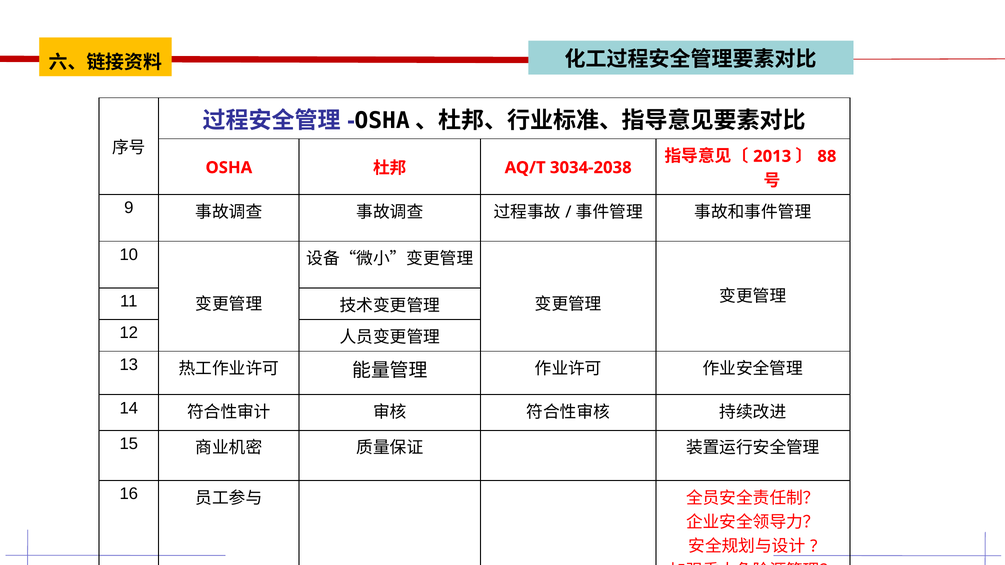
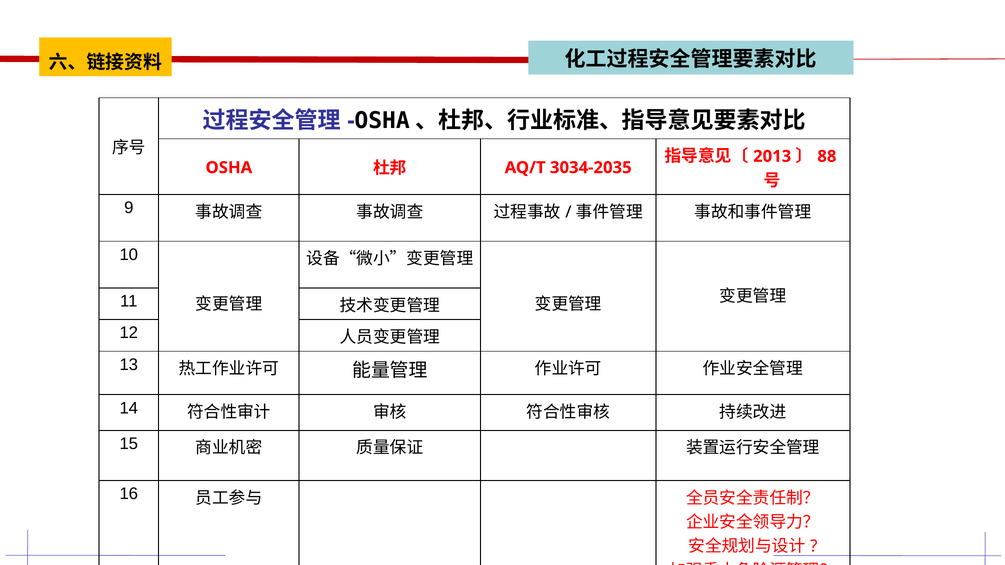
3034-2038: 3034-2038 -> 3034-2035 (591, 168)
